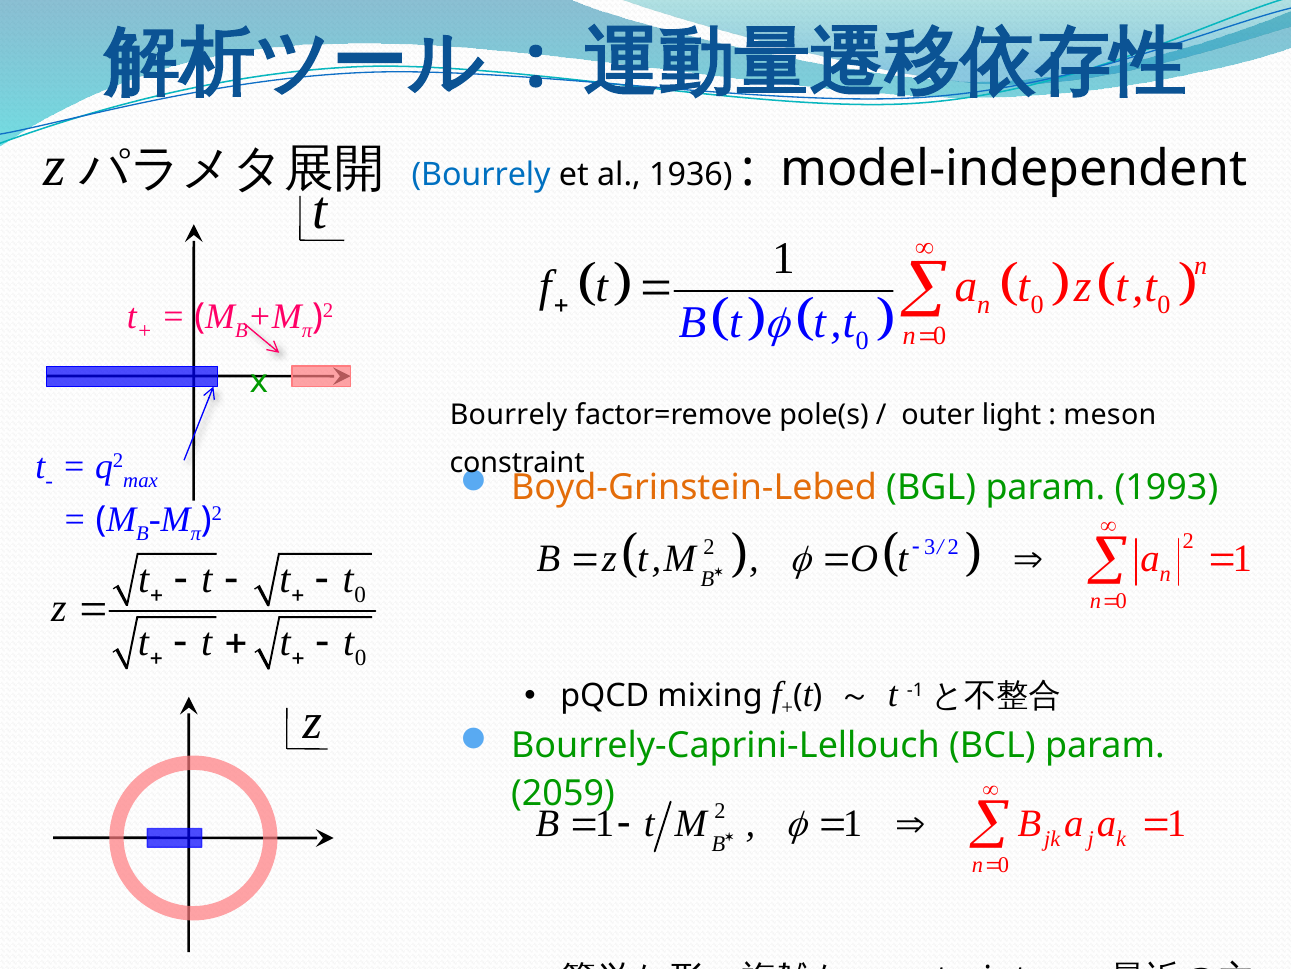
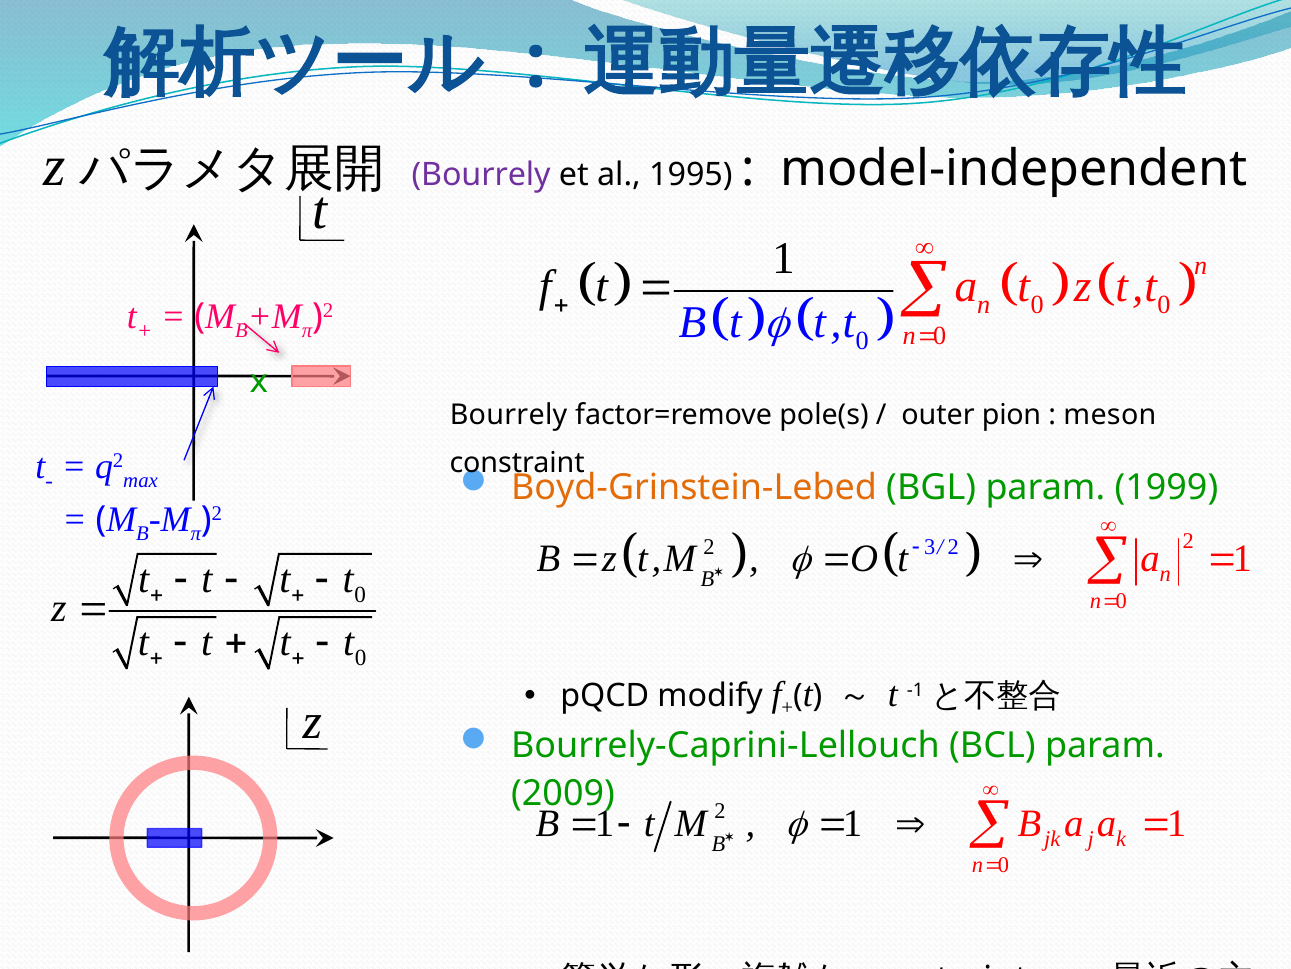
Bourrely colour: blue -> purple (481, 175)
1936: 1936 -> 1995 (691, 175)
light: light -> pion (1012, 414)
1993: 1993 -> 1999 (1166, 487)
mixing: mixing -> modify (710, 695)
2059: 2059 -> 2009 (563, 793)
